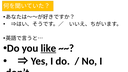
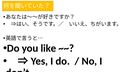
like underline: present -> none (48, 48)
